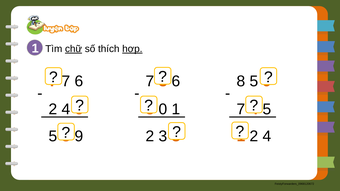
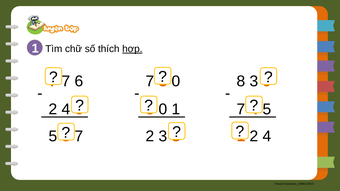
chữ underline: present -> none (74, 49)
6: 6 -> 0 (176, 81)
8 5: 5 -> 3 (254, 81)
9: 9 -> 7 (79, 136)
